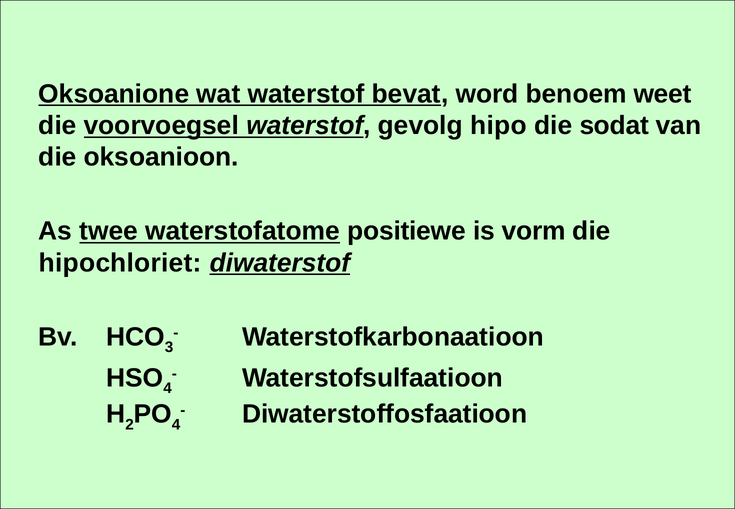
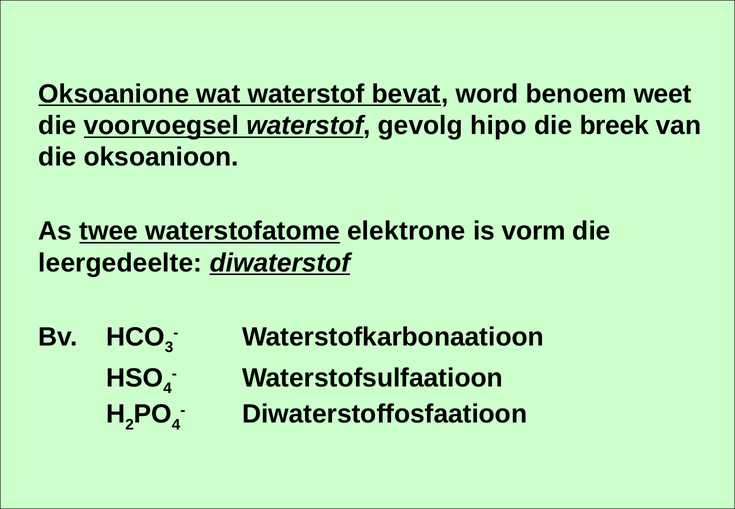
sodat: sodat -> breek (614, 125)
positiewe: positiewe -> elektrone (406, 231)
hipochloriet: hipochloriet -> leergedeelte (120, 263)
